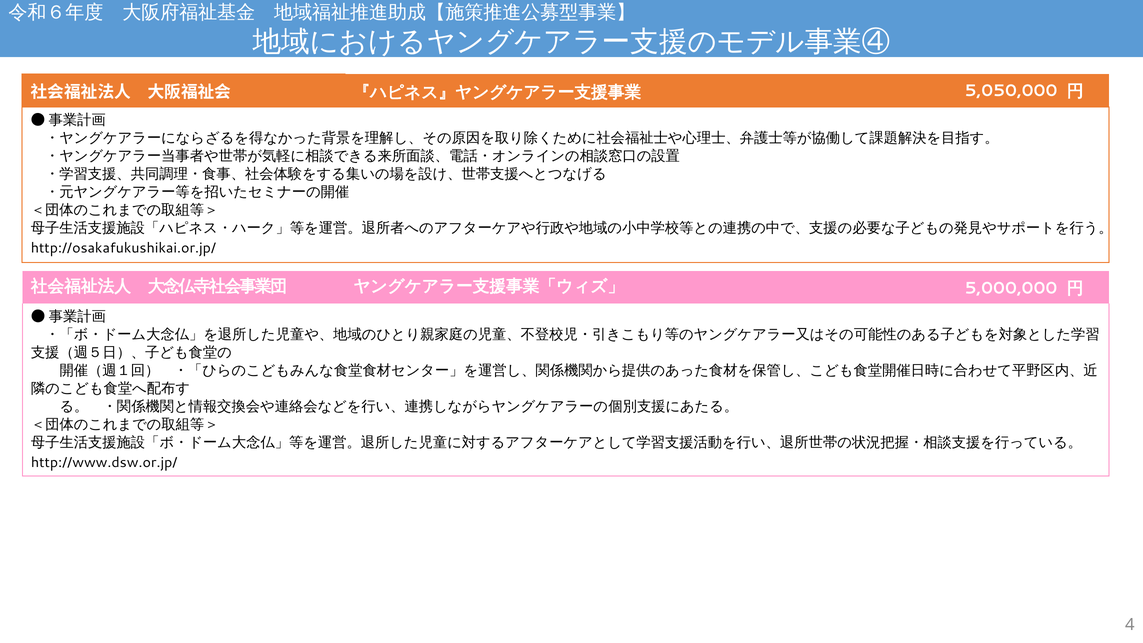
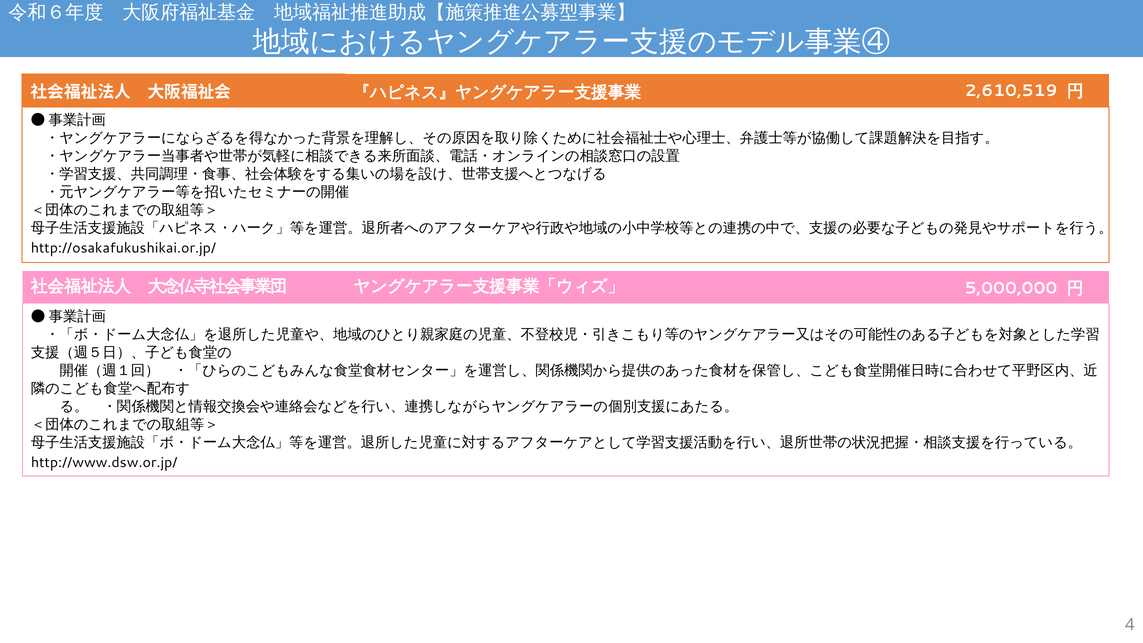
5,050,000: 5,050,000 -> 2,610,519 (1011, 91)
